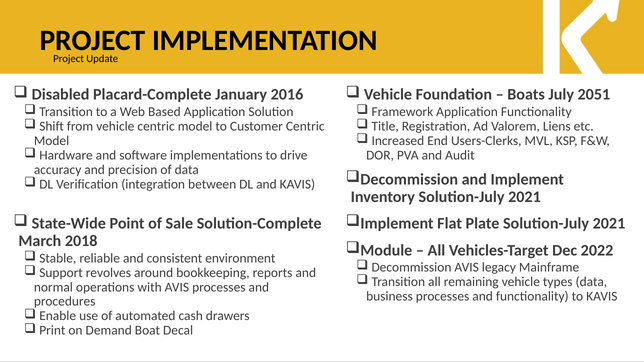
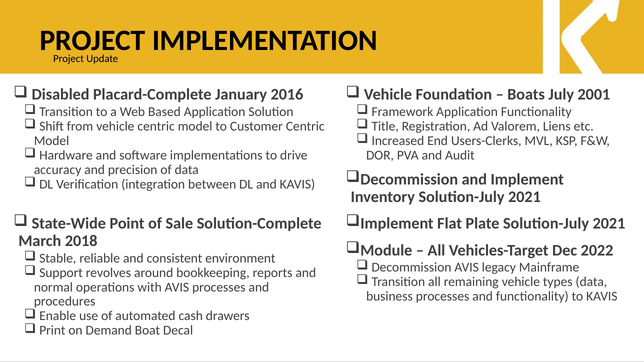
2051: 2051 -> 2001 (594, 95)
